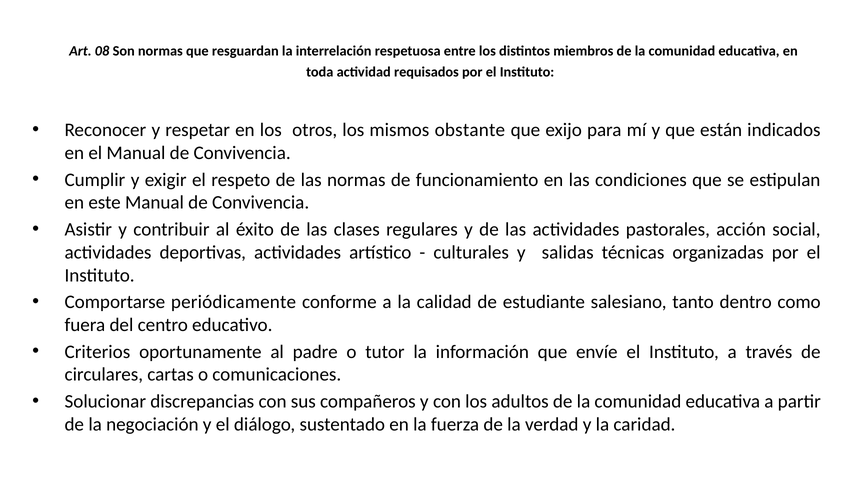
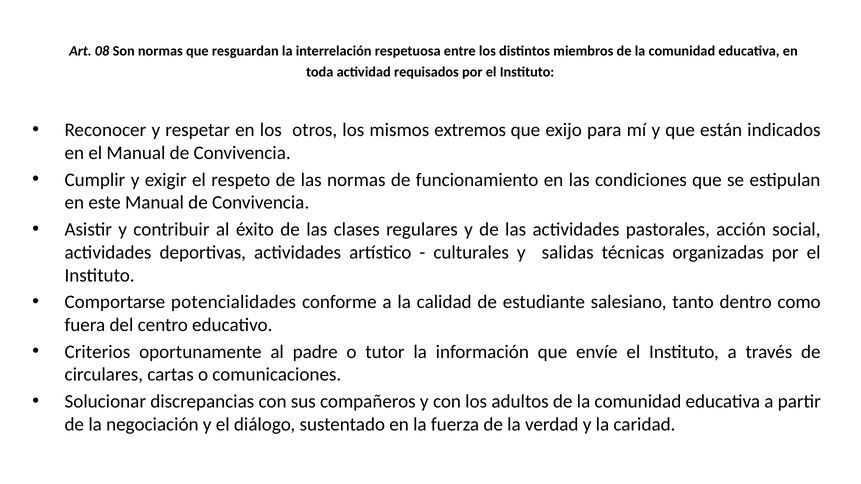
obstante: obstante -> extremos (470, 130)
periódicamente: periódicamente -> potencialidades (234, 302)
